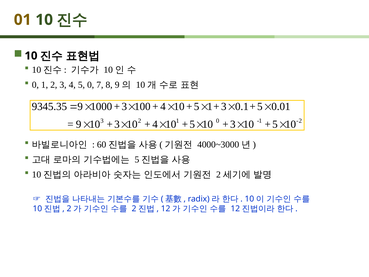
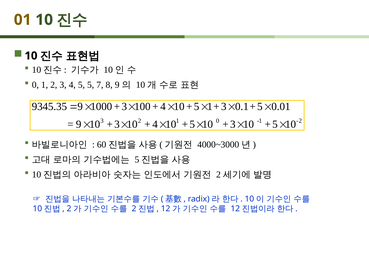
5 0: 0 -> 5 (91, 85)
